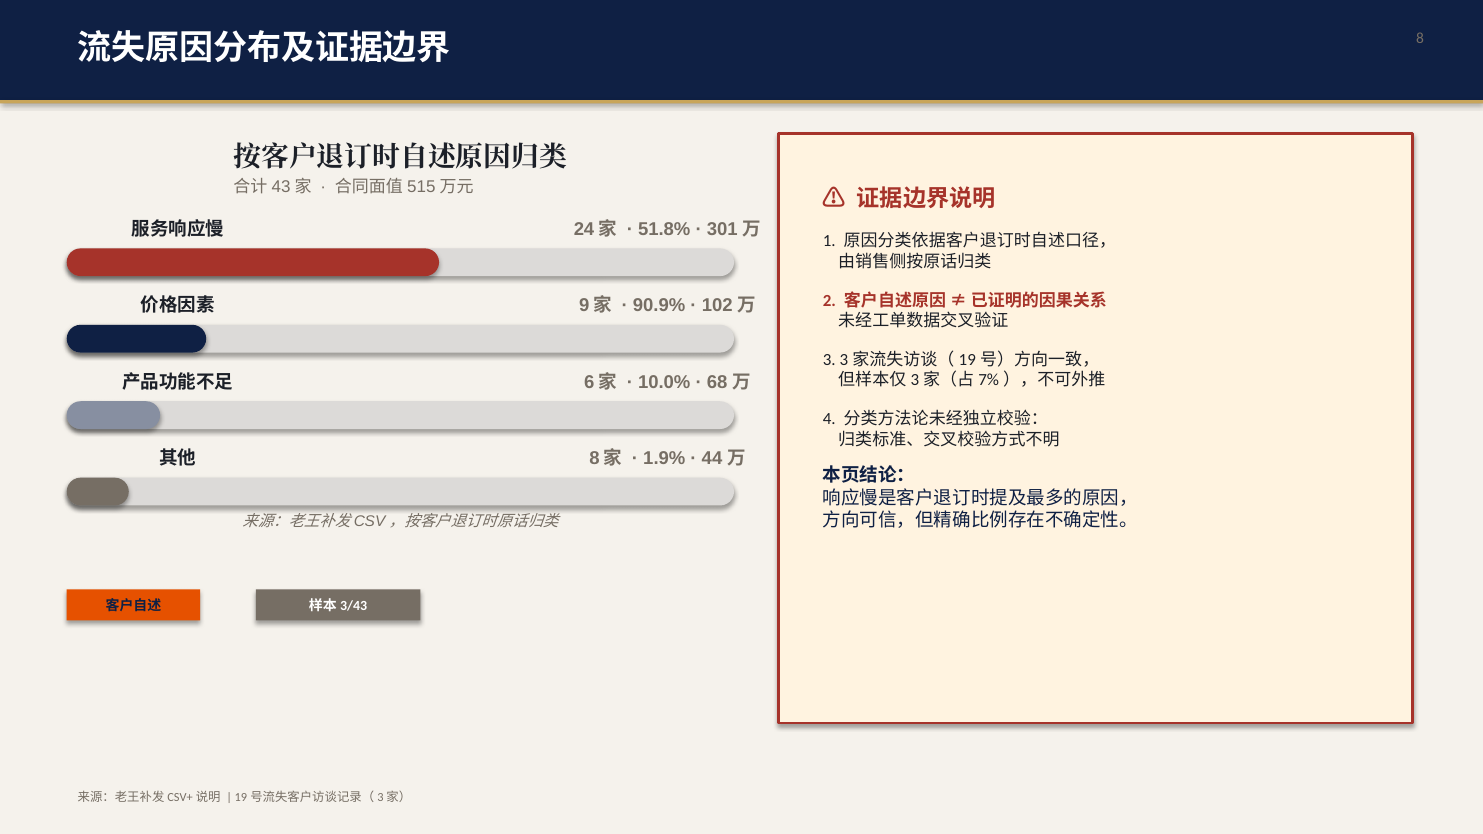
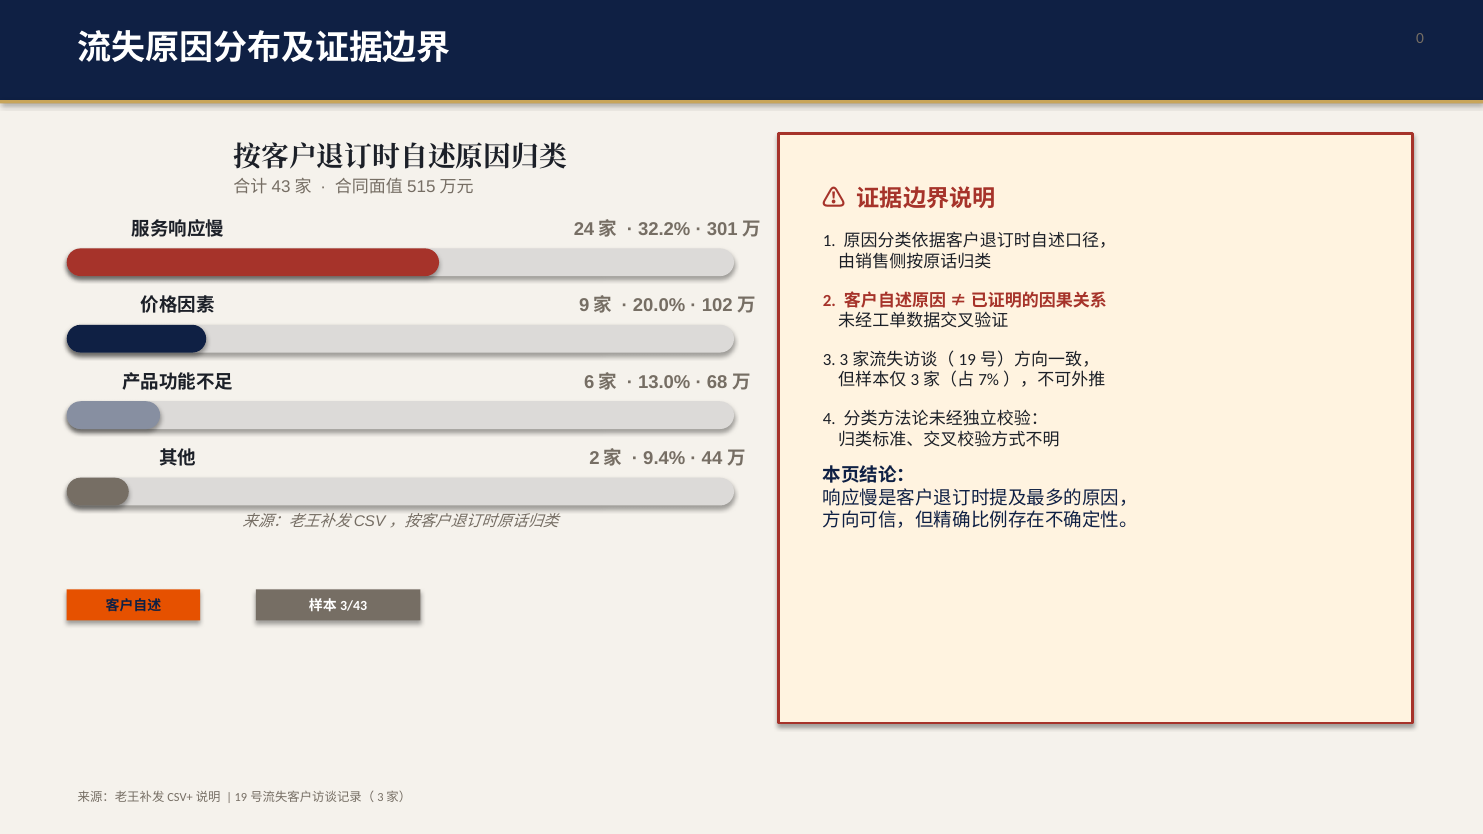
8: 8 -> 0 (1420, 38)
51.8%: 51.8% -> 32.2% (664, 229)
90.9%: 90.9% -> 20.0% (659, 306)
10.0%: 10.0% -> 13.0% (664, 382)
8: 8 -> 2 (594, 459)
1.9%: 1.9% -> 9.4% (664, 459)
